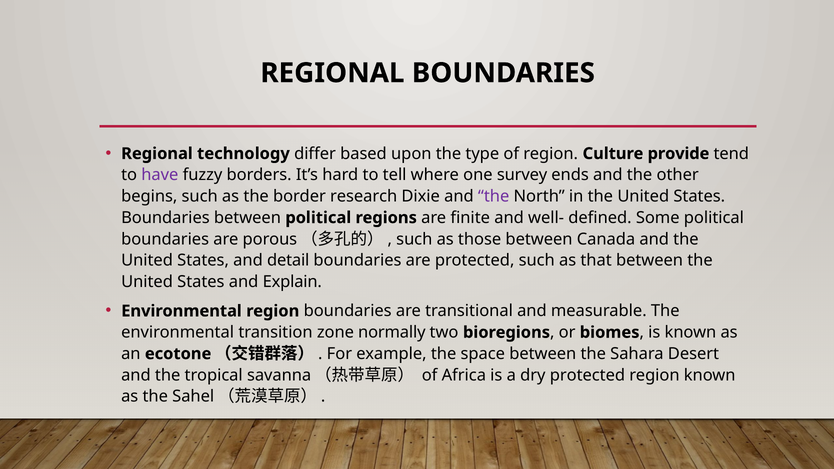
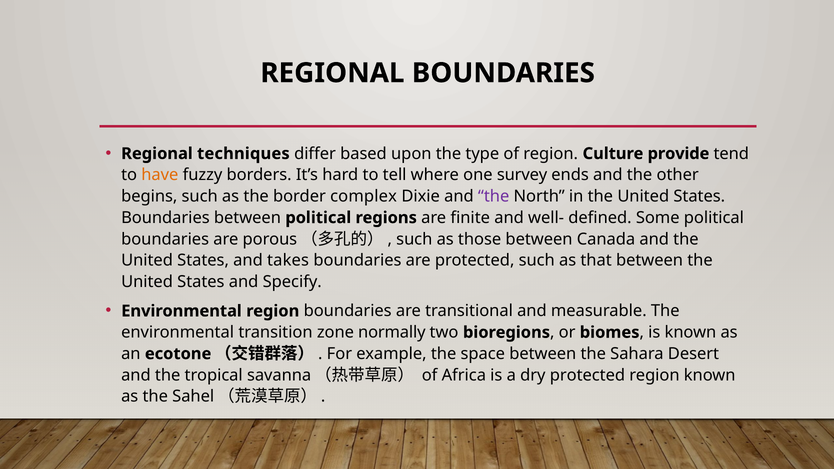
technology: technology -> techniques (243, 154)
have colour: purple -> orange (160, 175)
research: research -> complex (364, 196)
detail: detail -> takes (288, 261)
Explain: Explain -> Specify (292, 282)
